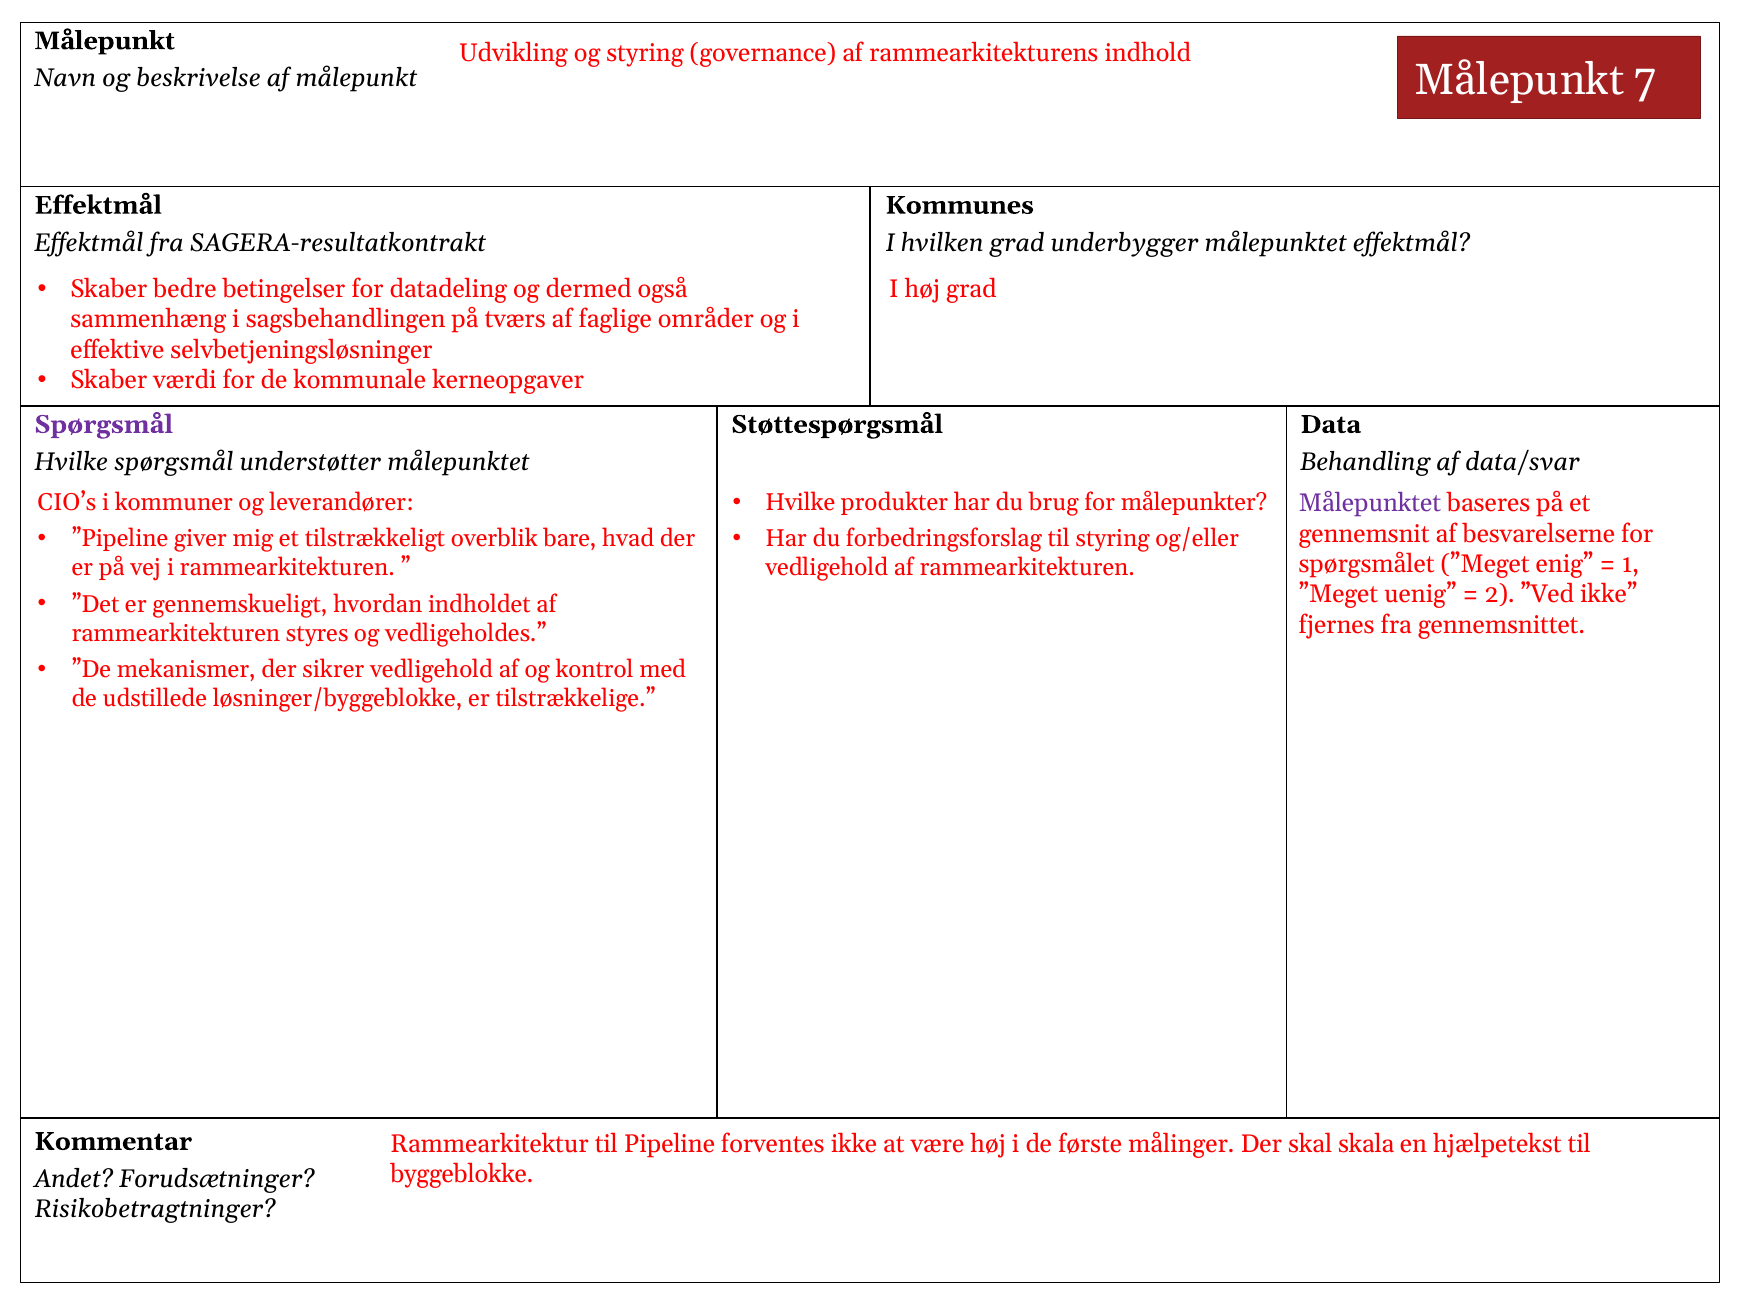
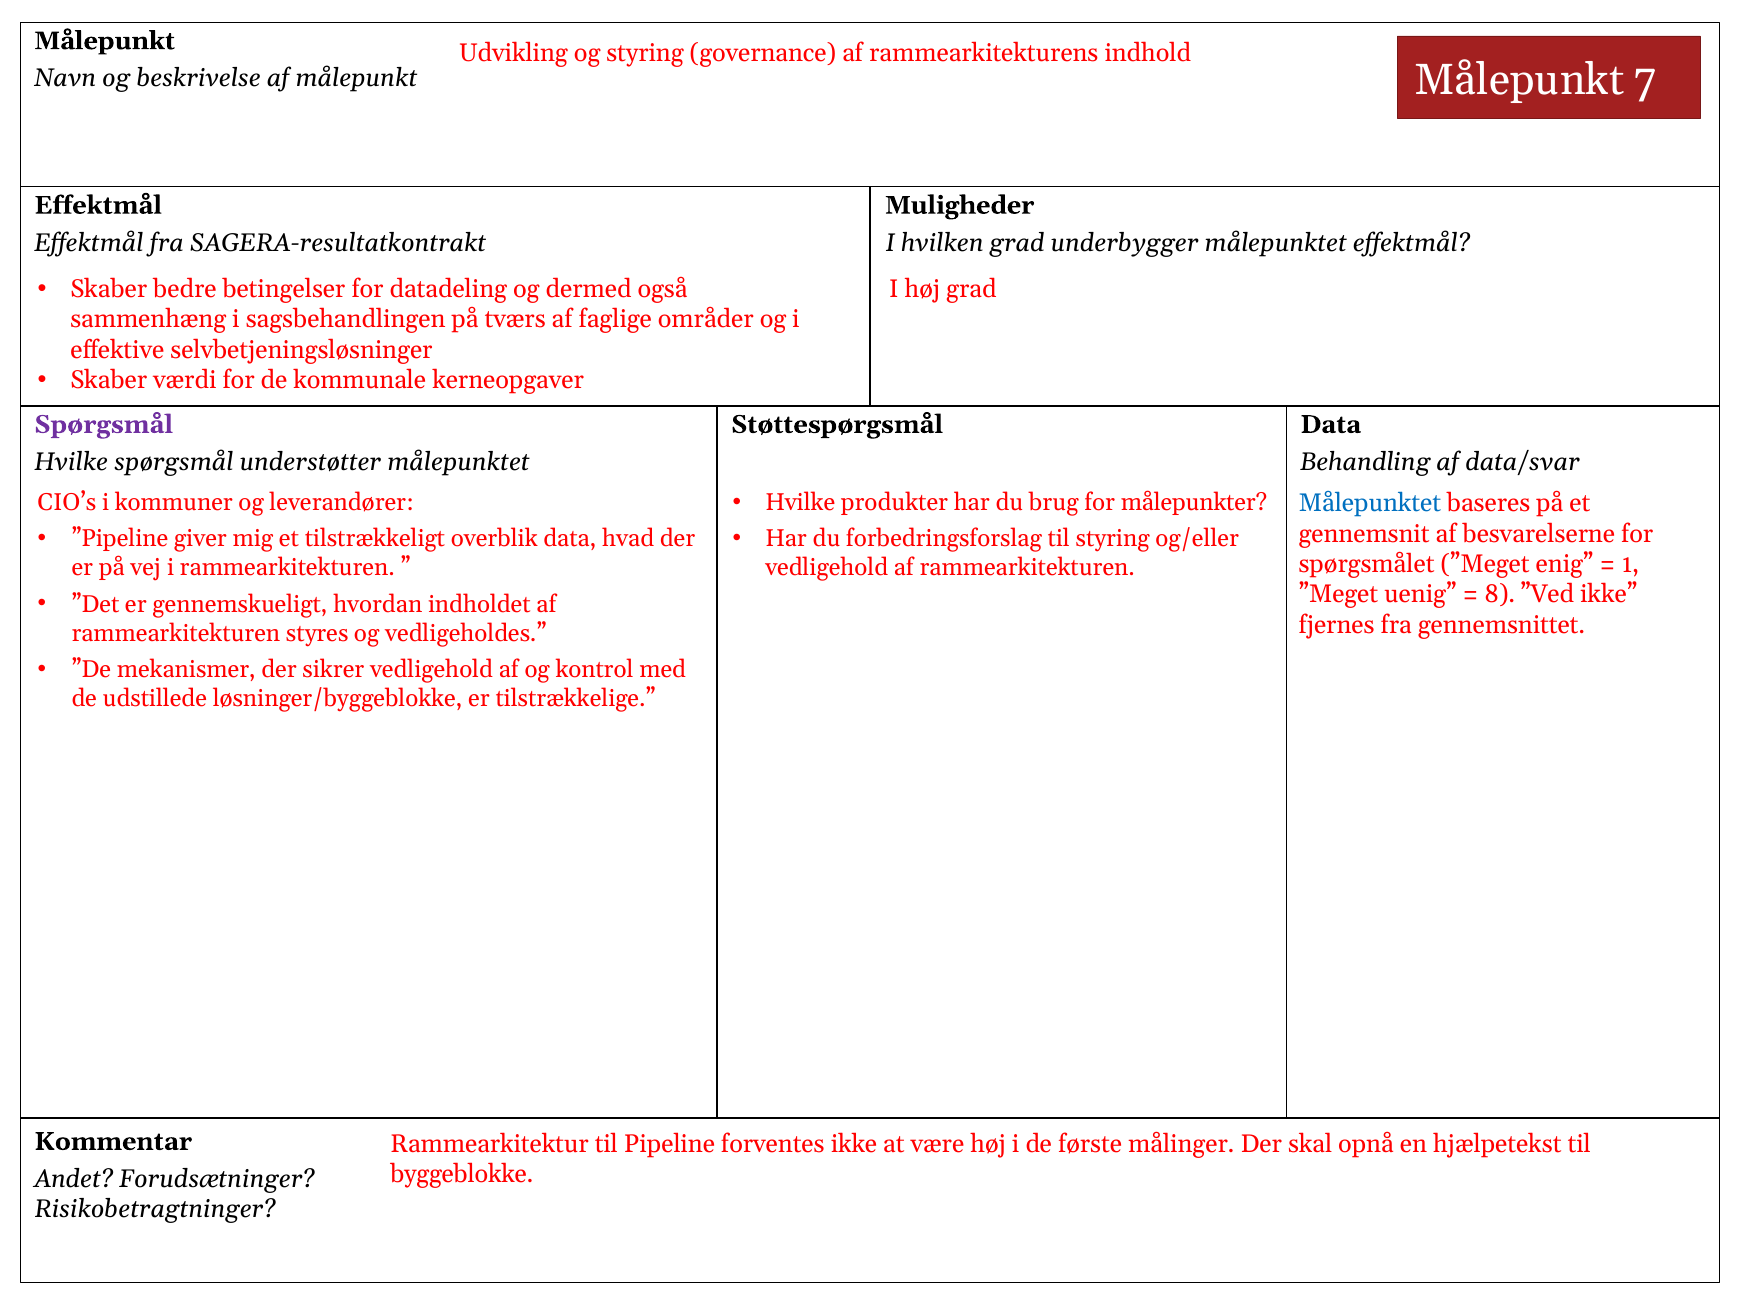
Kommunes: Kommunes -> Muligheder (960, 205)
Målepunktet colour: purple -> blue (1370, 503)
overblik bare: bare -> data (570, 539)
2: 2 -> 8 (1500, 594)
skala: skala -> opnå (1366, 1144)
